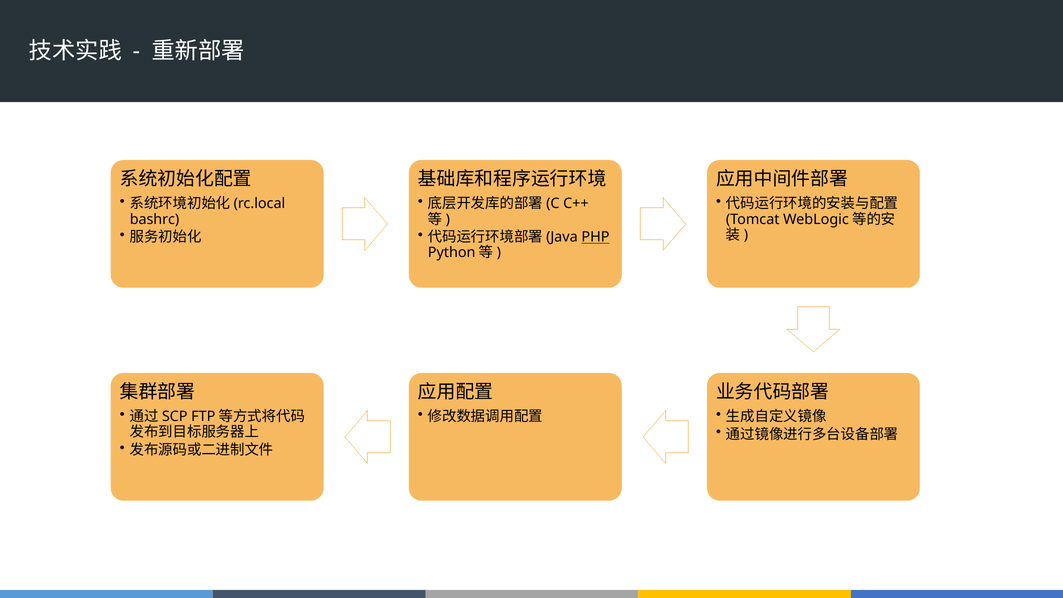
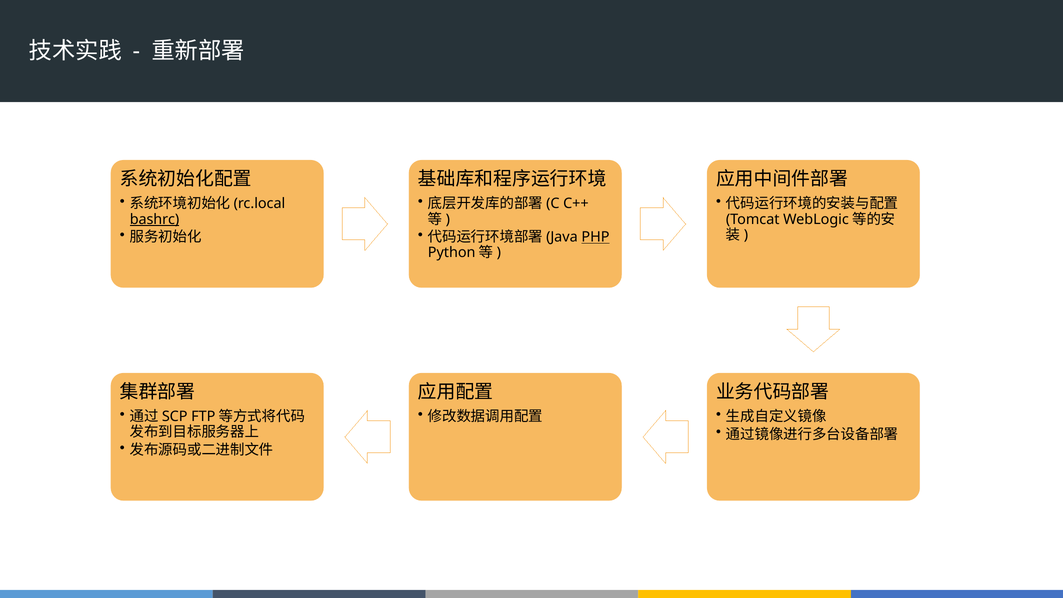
bashrc underline: none -> present (154, 219)
